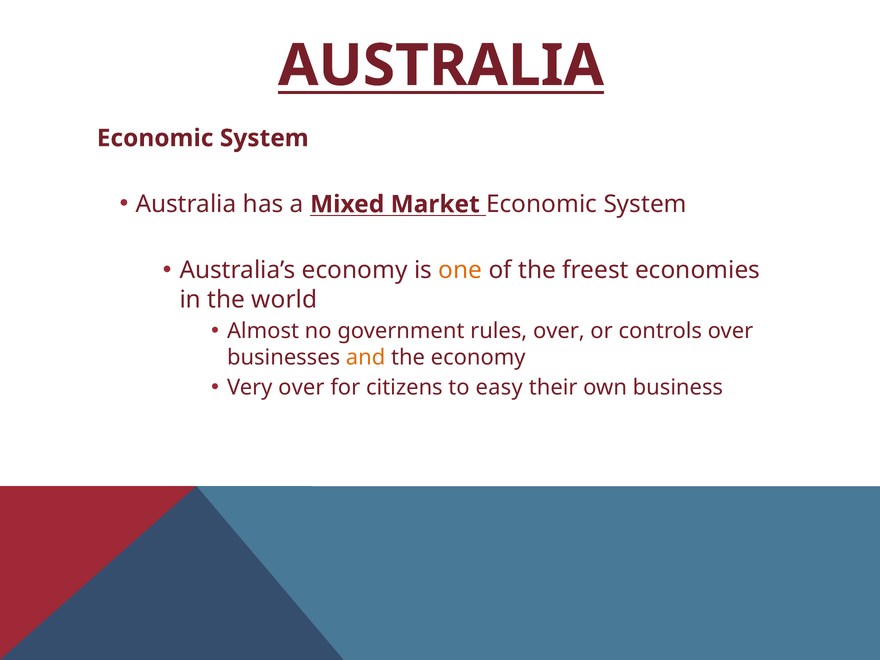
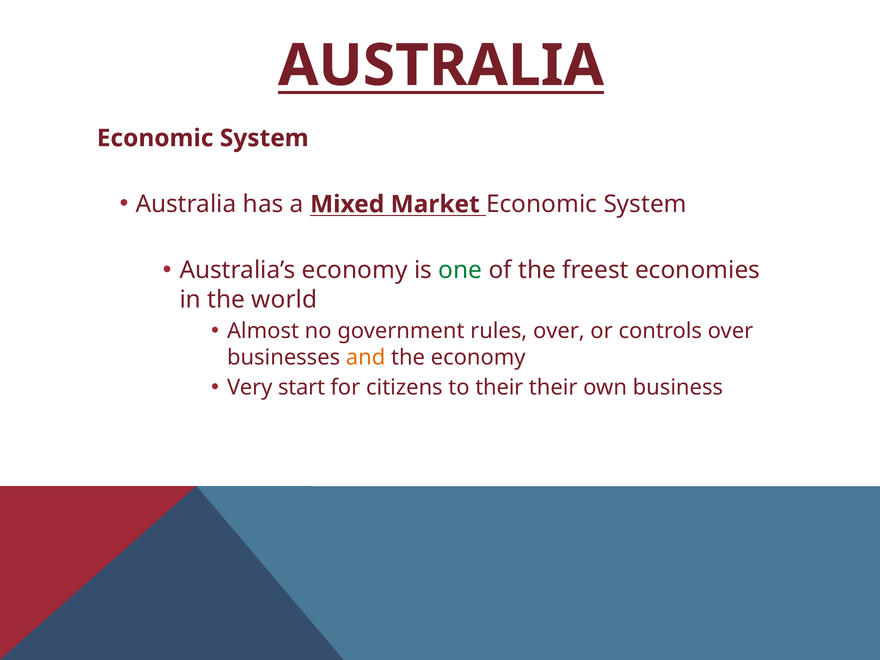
one colour: orange -> green (460, 270)
Very over: over -> start (302, 388)
to easy: easy -> their (499, 388)
